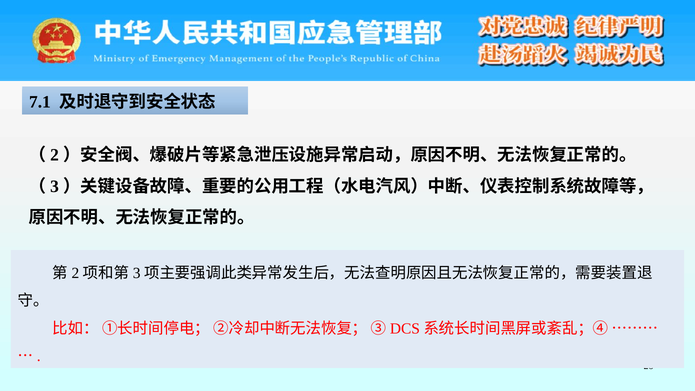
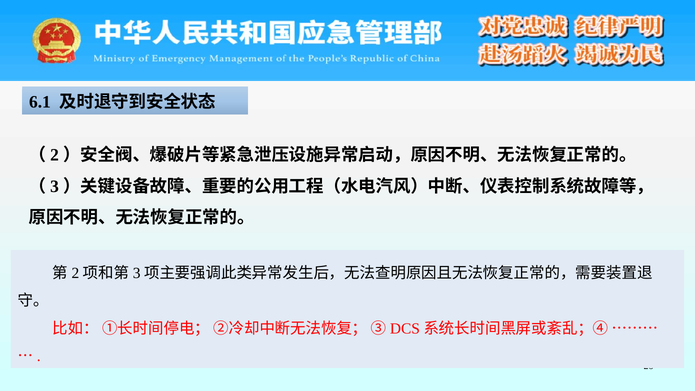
7.1: 7.1 -> 6.1 (40, 102)
